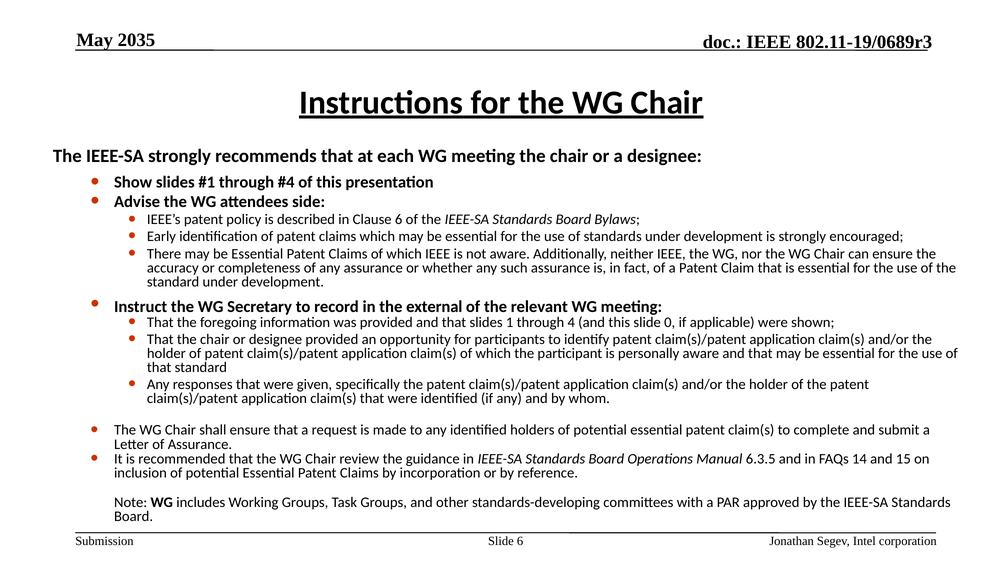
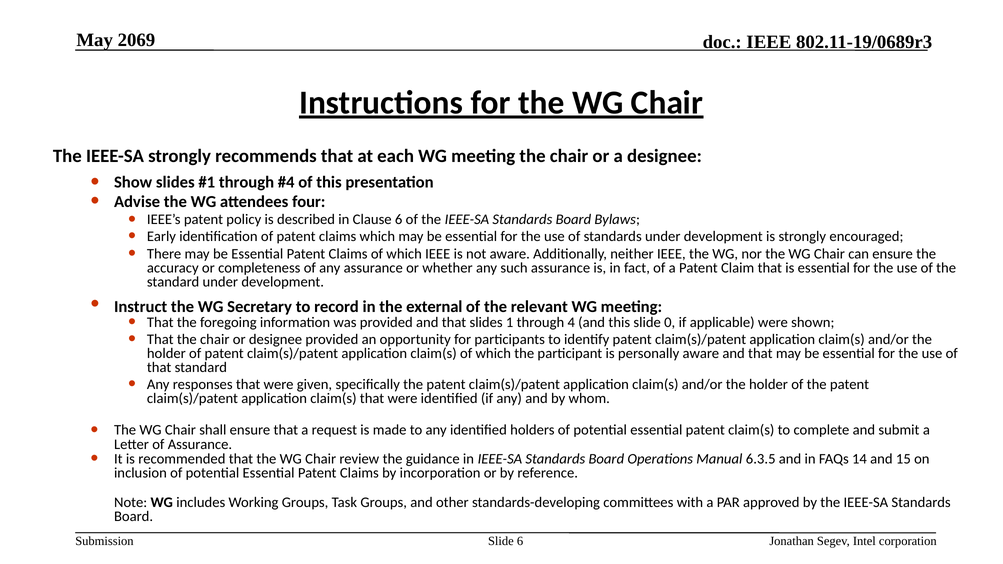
2035: 2035 -> 2069 (136, 40)
side: side -> four (309, 202)
